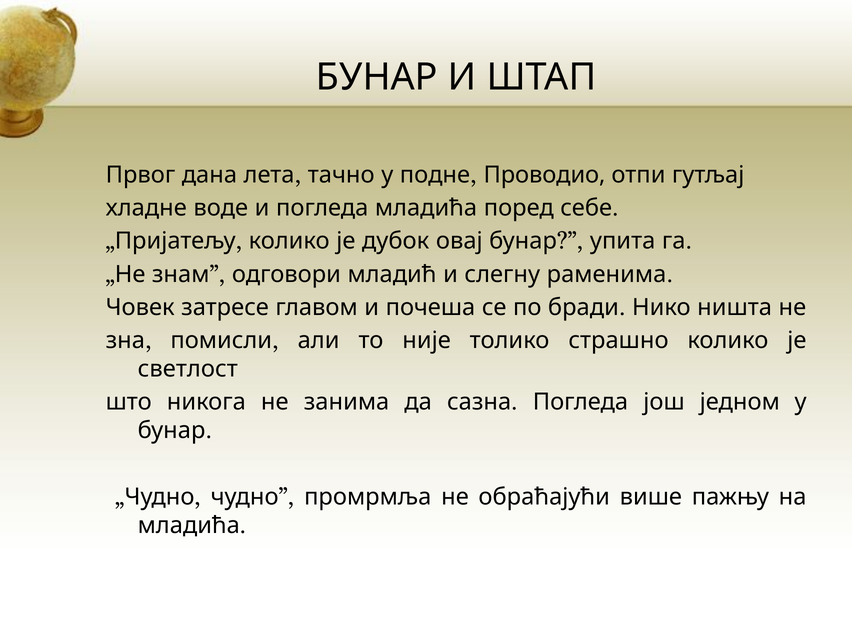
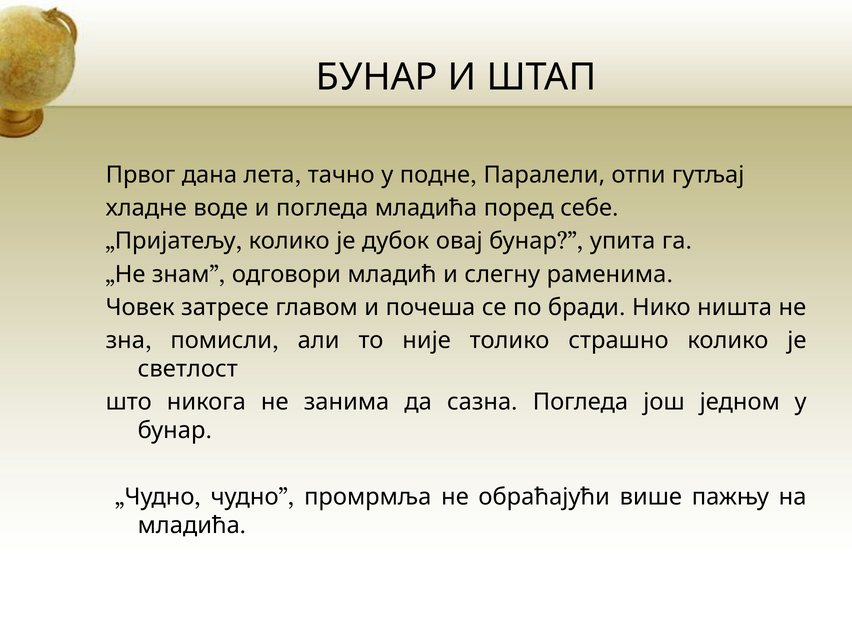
Проводио: Проводио -> Паралели (544, 175)
